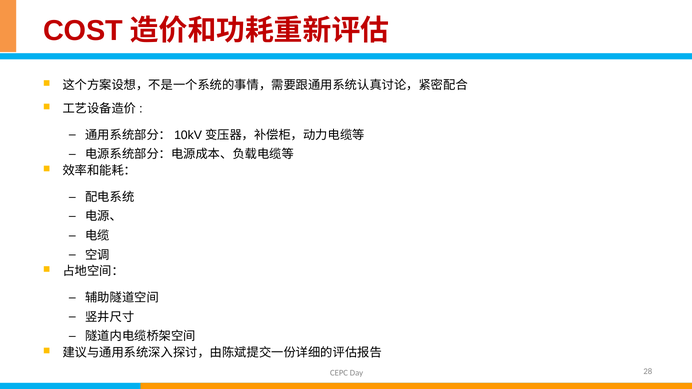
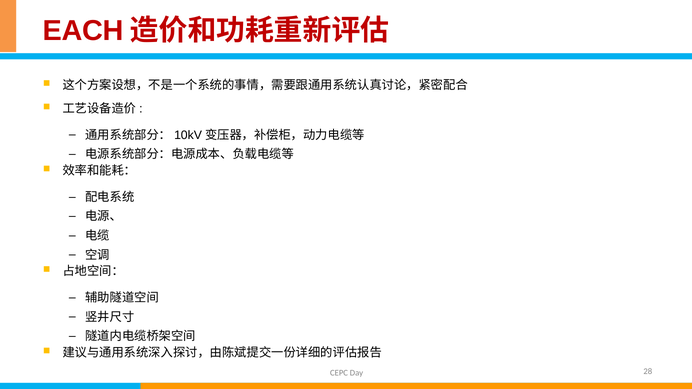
COST: COST -> EACH (83, 31)
